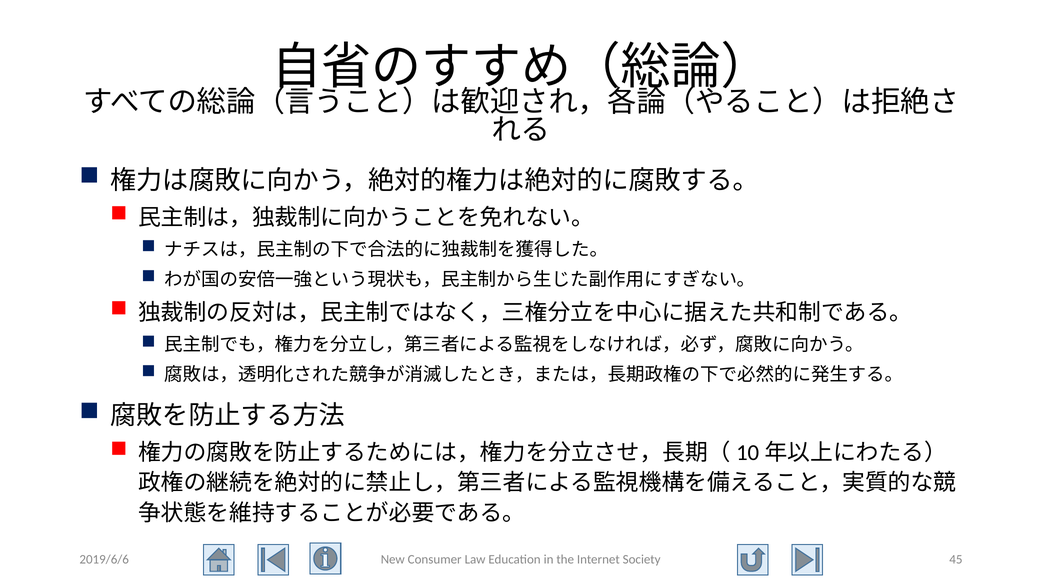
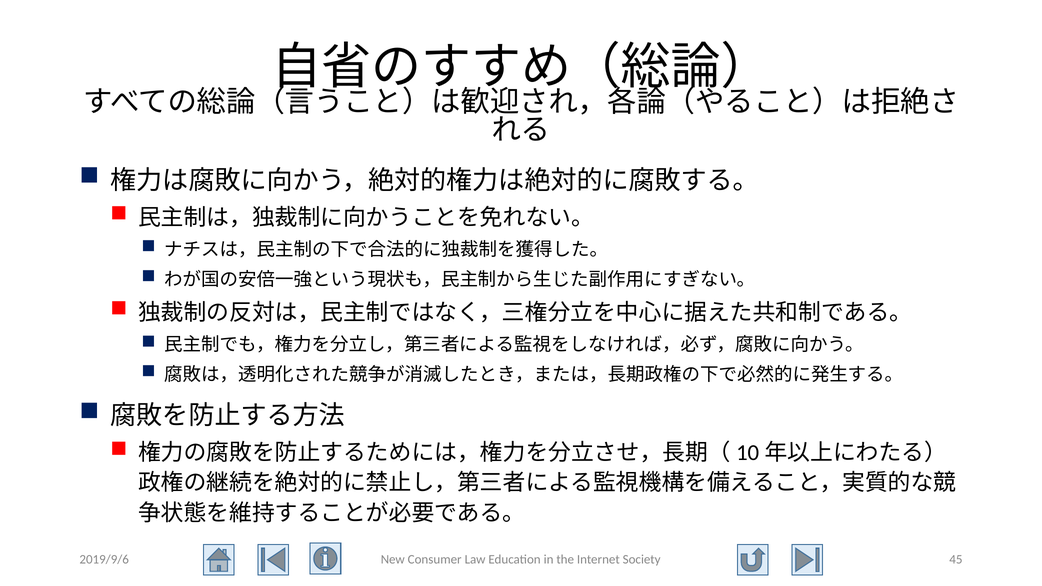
2019/6/6: 2019/6/6 -> 2019/9/6 (104, 560)
